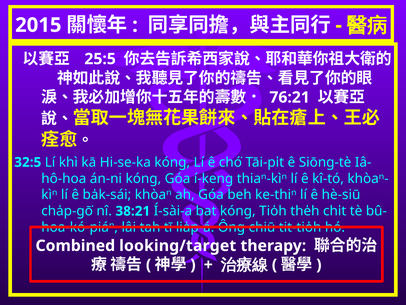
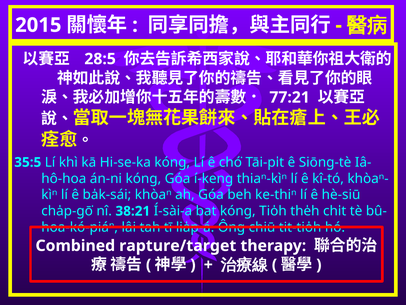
25:5: 25:5 -> 28:5 (100, 59)
76:21: 76:21 -> 77:21 (290, 97)
32:5: 32:5 -> 35:5 (28, 162)
looking/target: looking/target -> rapture/target (178, 245)
